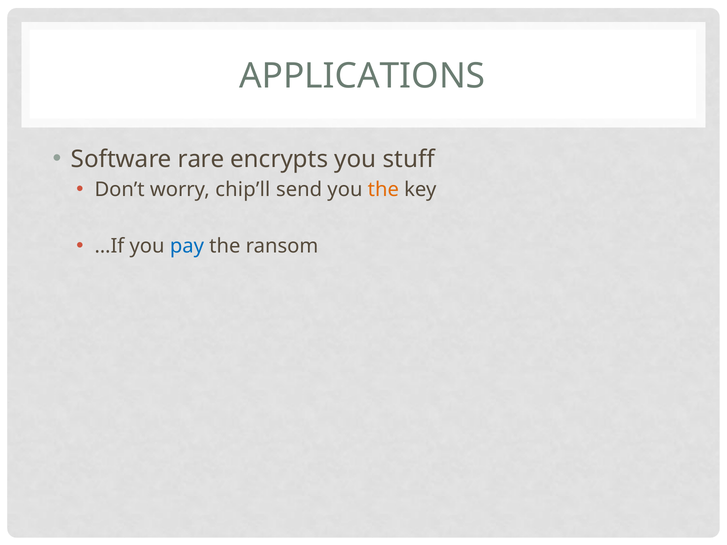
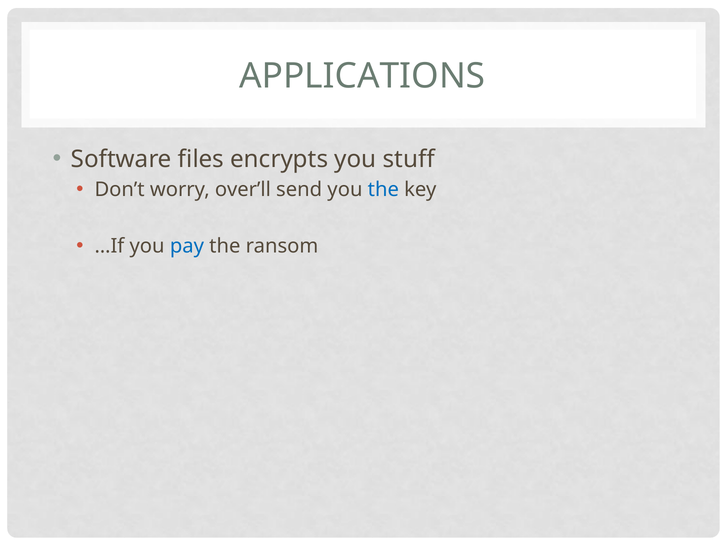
rare: rare -> files (201, 159)
chip’ll: chip’ll -> over’ll (243, 190)
the colour: orange -> blue (383, 190)
